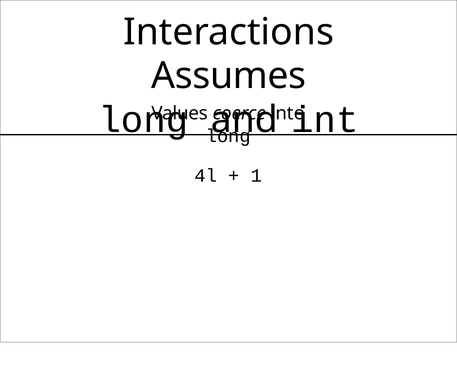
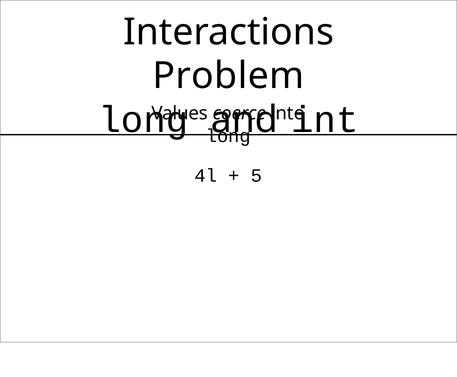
Assumes: Assumes -> Problem (228, 76)
1: 1 -> 5 (256, 176)
